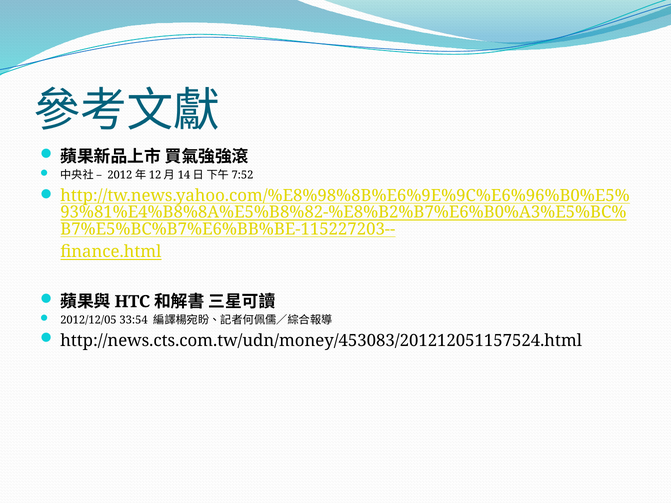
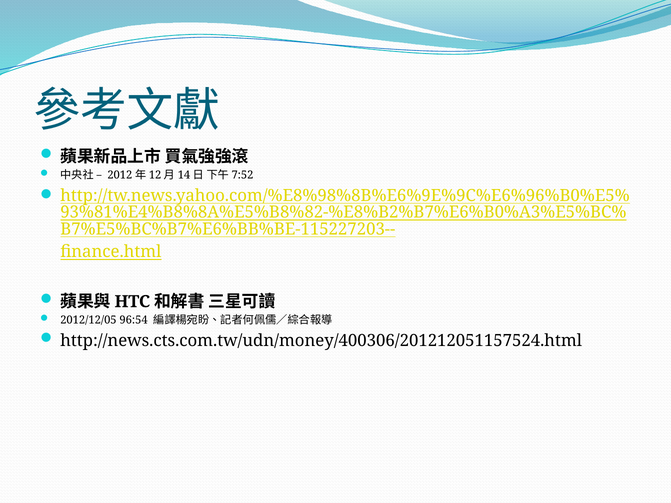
33:54: 33:54 -> 96:54 (134, 320)
http://news.cts.com.tw/udn/money/453083/201212051157524.html: http://news.cts.com.tw/udn/money/453083/201212051157524.html -> http://news.cts.com.tw/udn/money/400306/201212051157524.html (321, 341)
